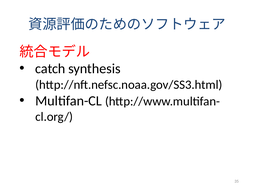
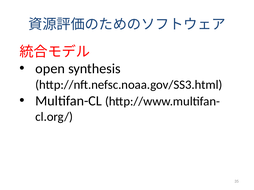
catch: catch -> open (50, 69)
